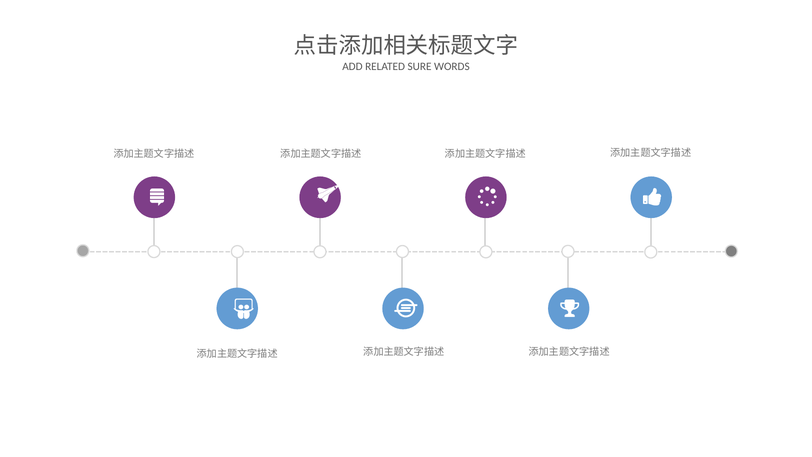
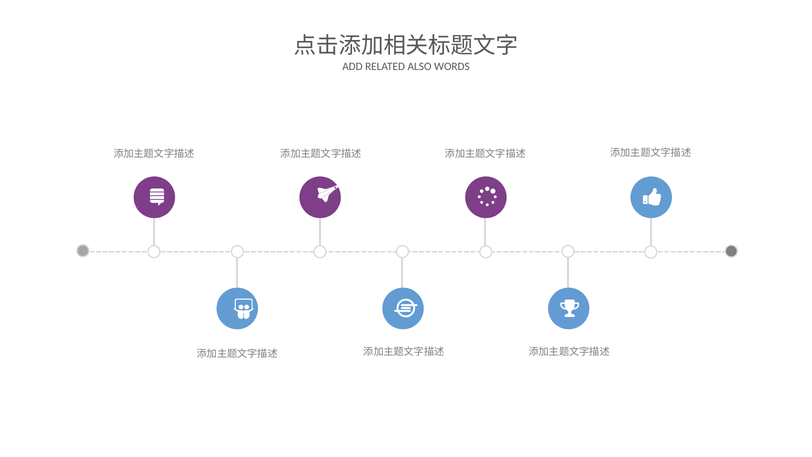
SURE: SURE -> ALSO (420, 66)
